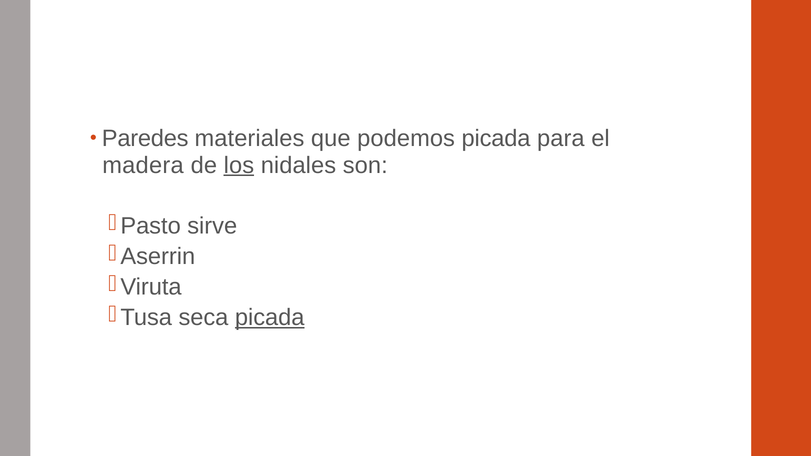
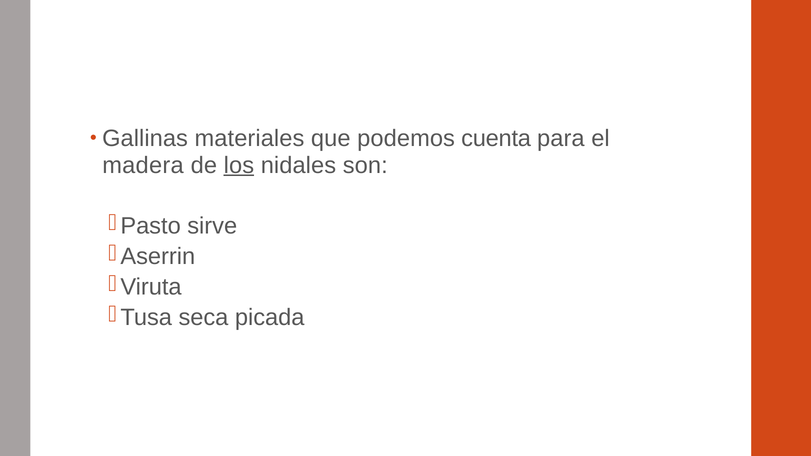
Paredes: Paredes -> Gallinas (145, 138)
podemos picada: picada -> cuenta (496, 138)
picada underline: present -> none (270, 318)
